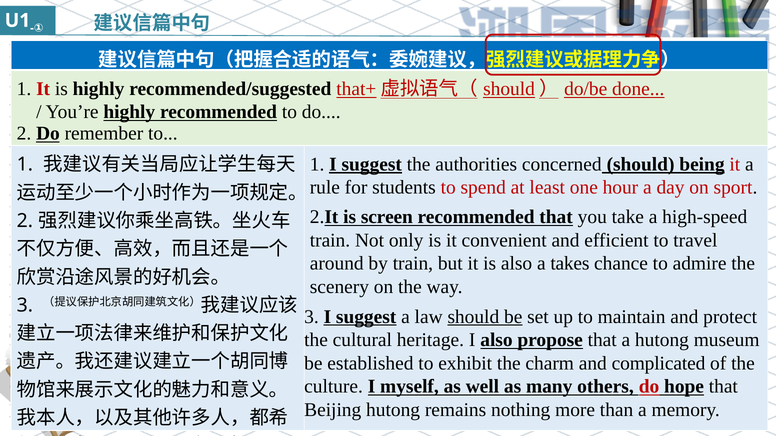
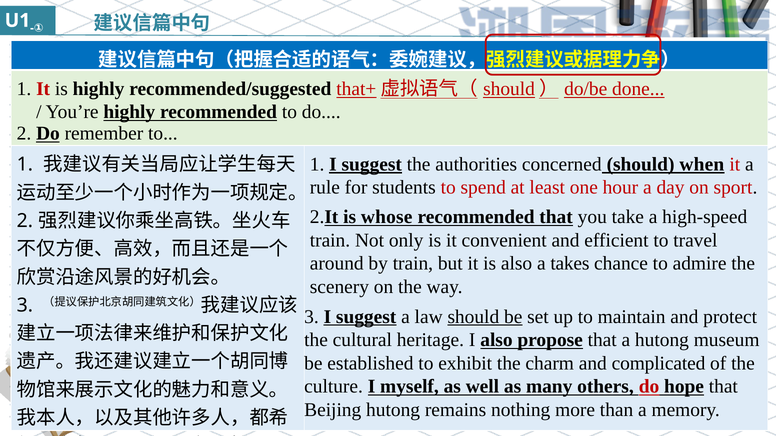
being: being -> when (702, 164)
screen: screen -> whose (387, 217)
